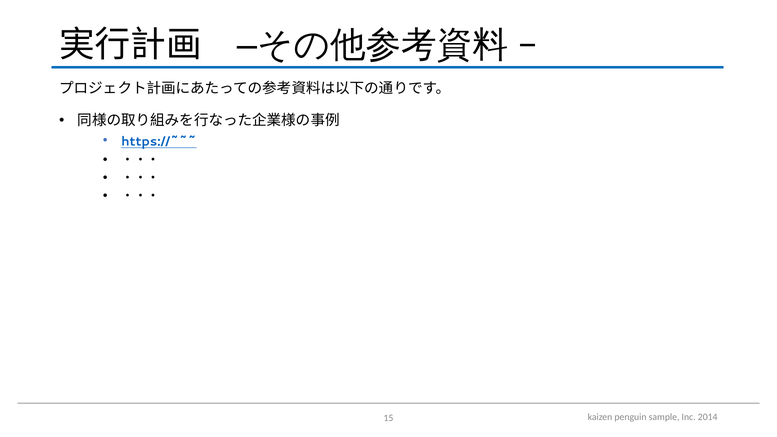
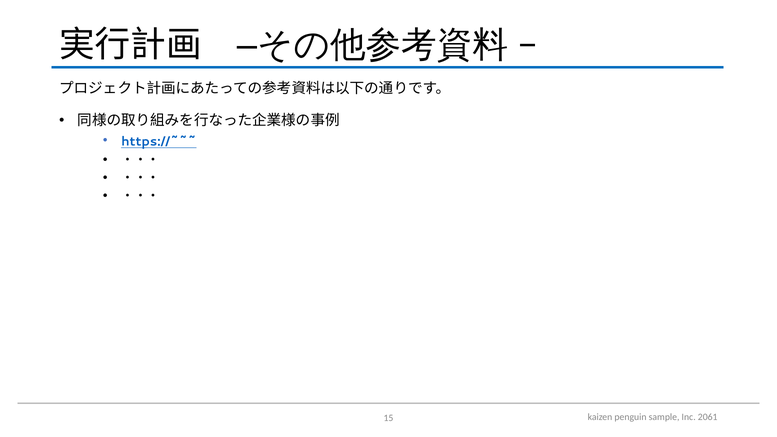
2014: 2014 -> 2061 (708, 417)
